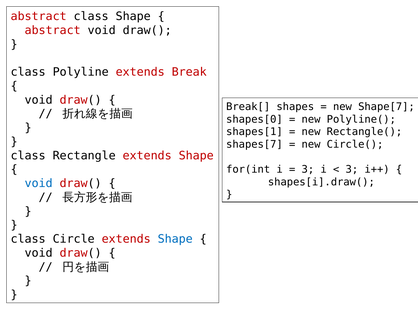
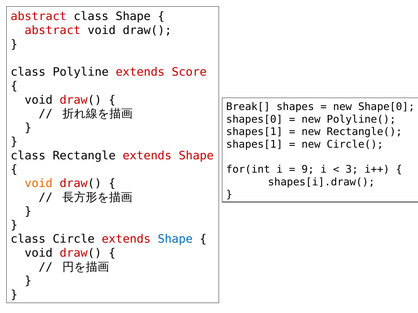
Break: Break -> Score (189, 72)
Shape[7: Shape[7 -> Shape[0 (386, 107)
shapes[7: shapes[7 -> shapes[1 (254, 145)
3: 3 -> 9 (308, 170)
void colour: blue -> orange (39, 184)
